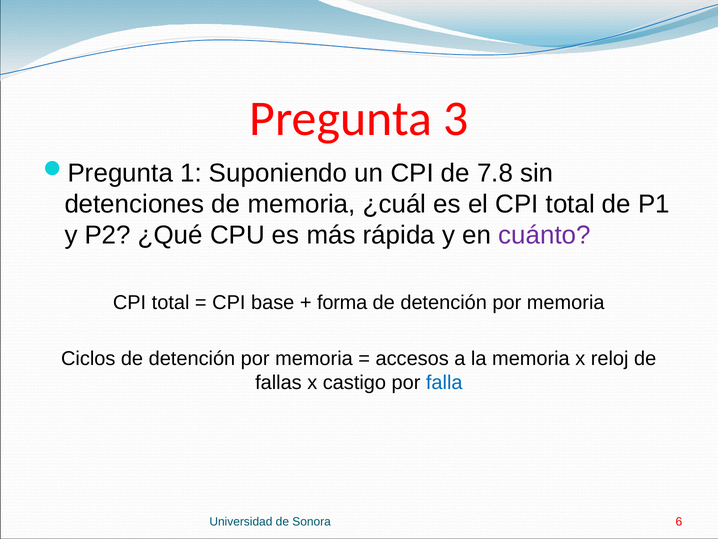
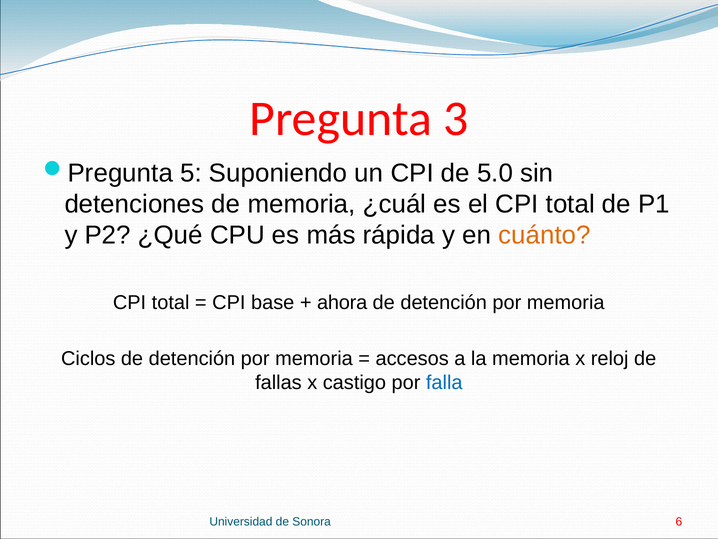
1: 1 -> 5 (191, 173)
7.8: 7.8 -> 5.0 (495, 173)
cuánto colour: purple -> orange (544, 235)
forma: forma -> ahora (342, 302)
